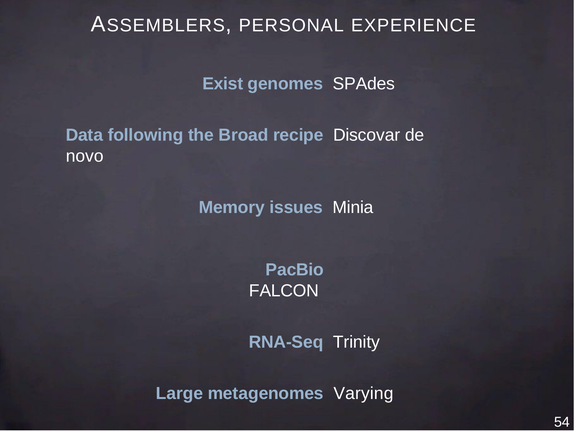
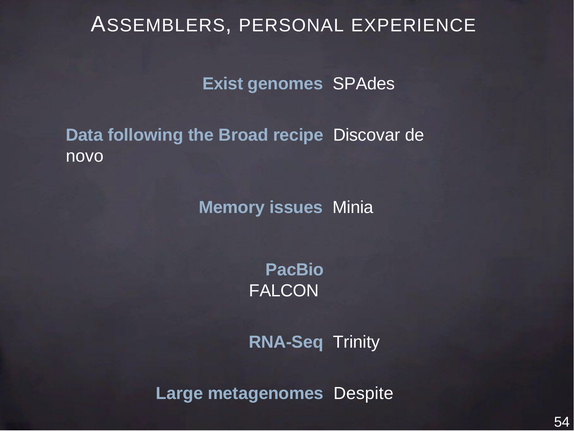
Varying: Varying -> Despite (363, 393)
